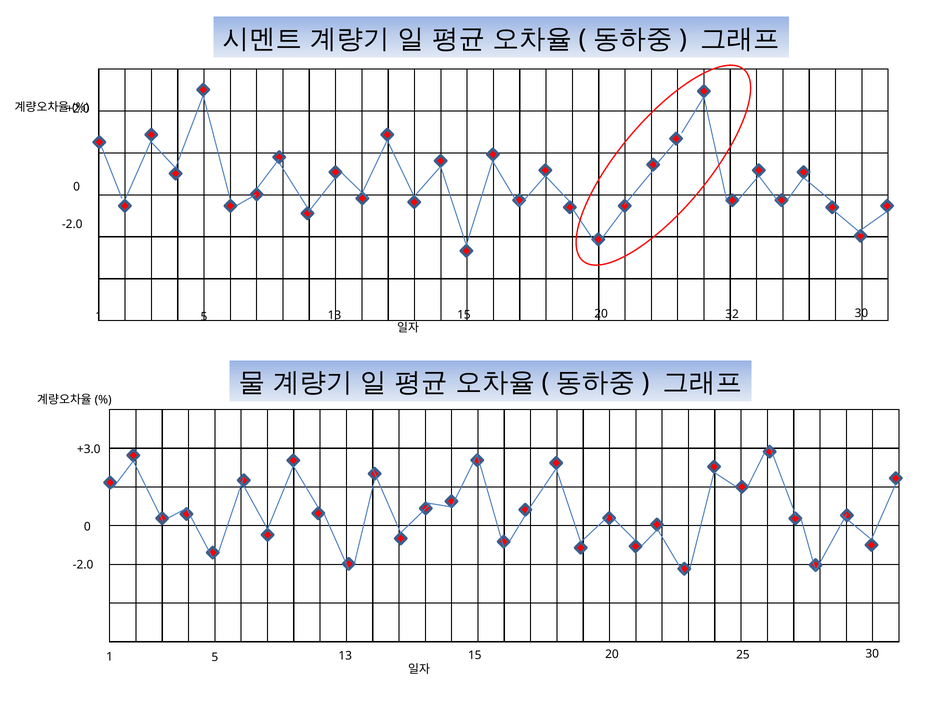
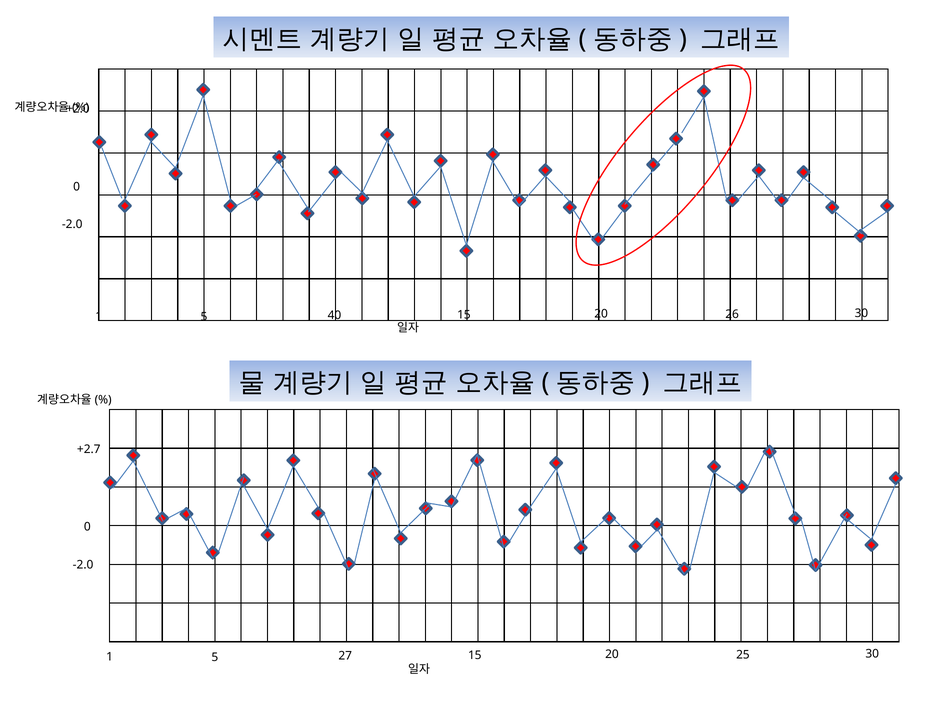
13: 13 -> 40 (334, 315)
32: 32 -> 26 (732, 314)
+3.0: +3.0 -> +2.7 (89, 449)
13: 13 -> 27 (345, 656)
